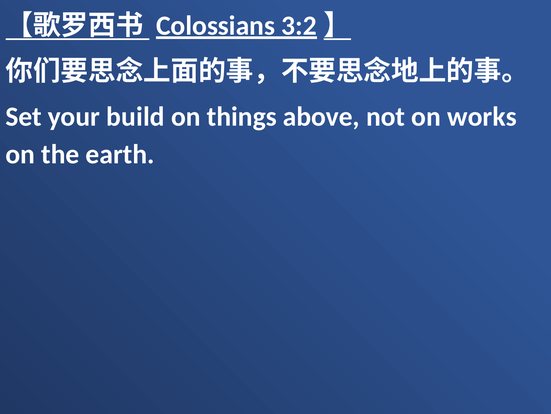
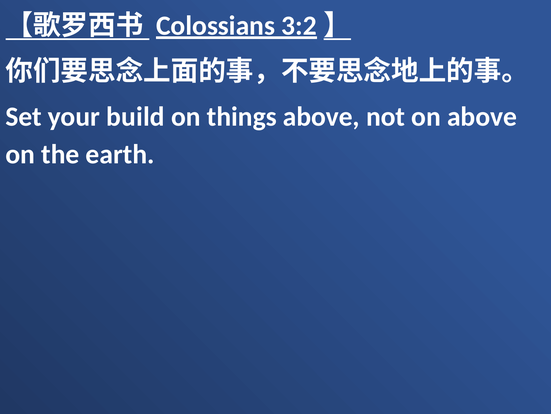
on works: works -> above (482, 117)
